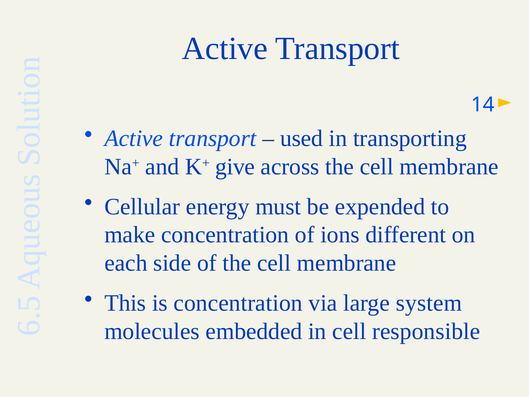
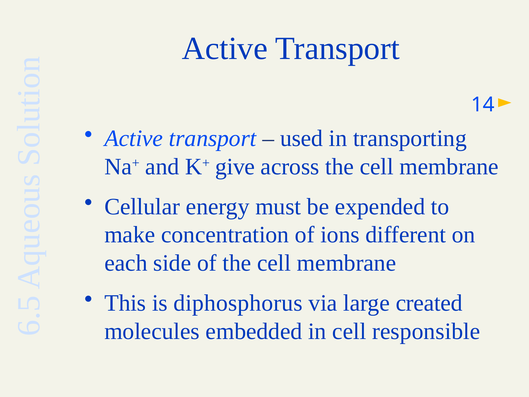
is concentration: concentration -> diphosphorus (238, 303)
system: system -> created (429, 303)
